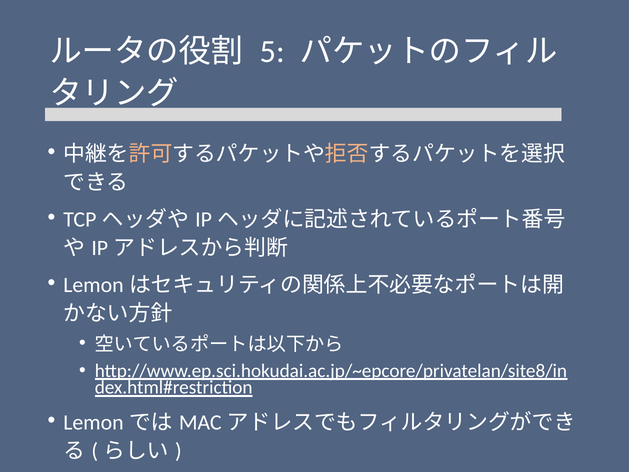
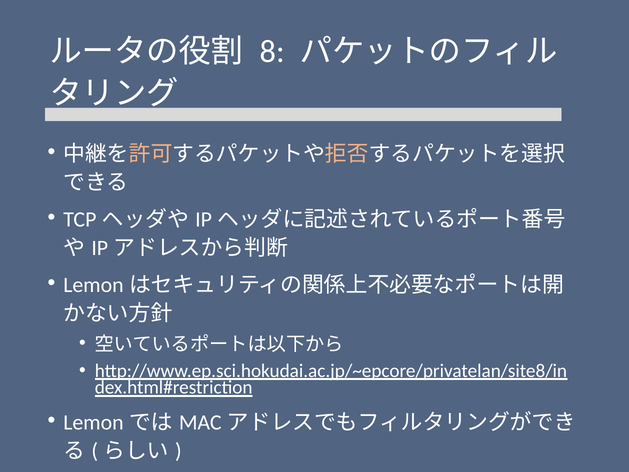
5: 5 -> 8 (272, 52)
